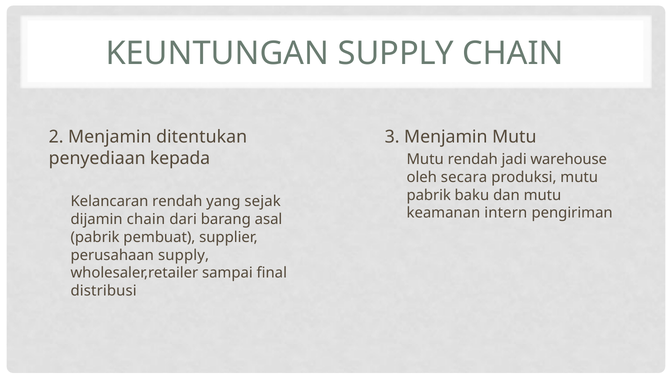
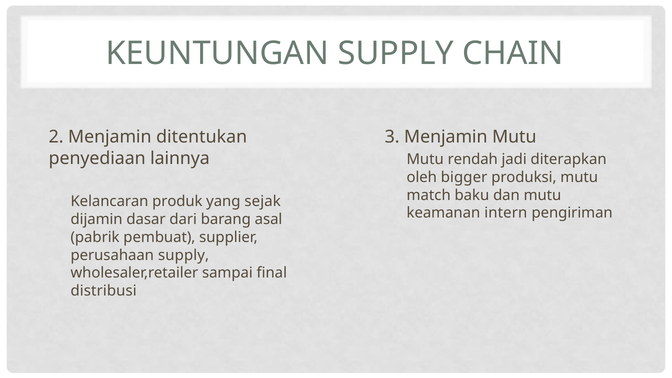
kepada: kepada -> lainnya (180, 158)
warehouse: warehouse -> diterapkan (569, 159)
secara: secara -> bigger (464, 177)
pabrik: pabrik -> match (429, 195)
Kelancaran rendah: rendah -> produk (177, 201)
dijamin chain: chain -> dasar (146, 219)
